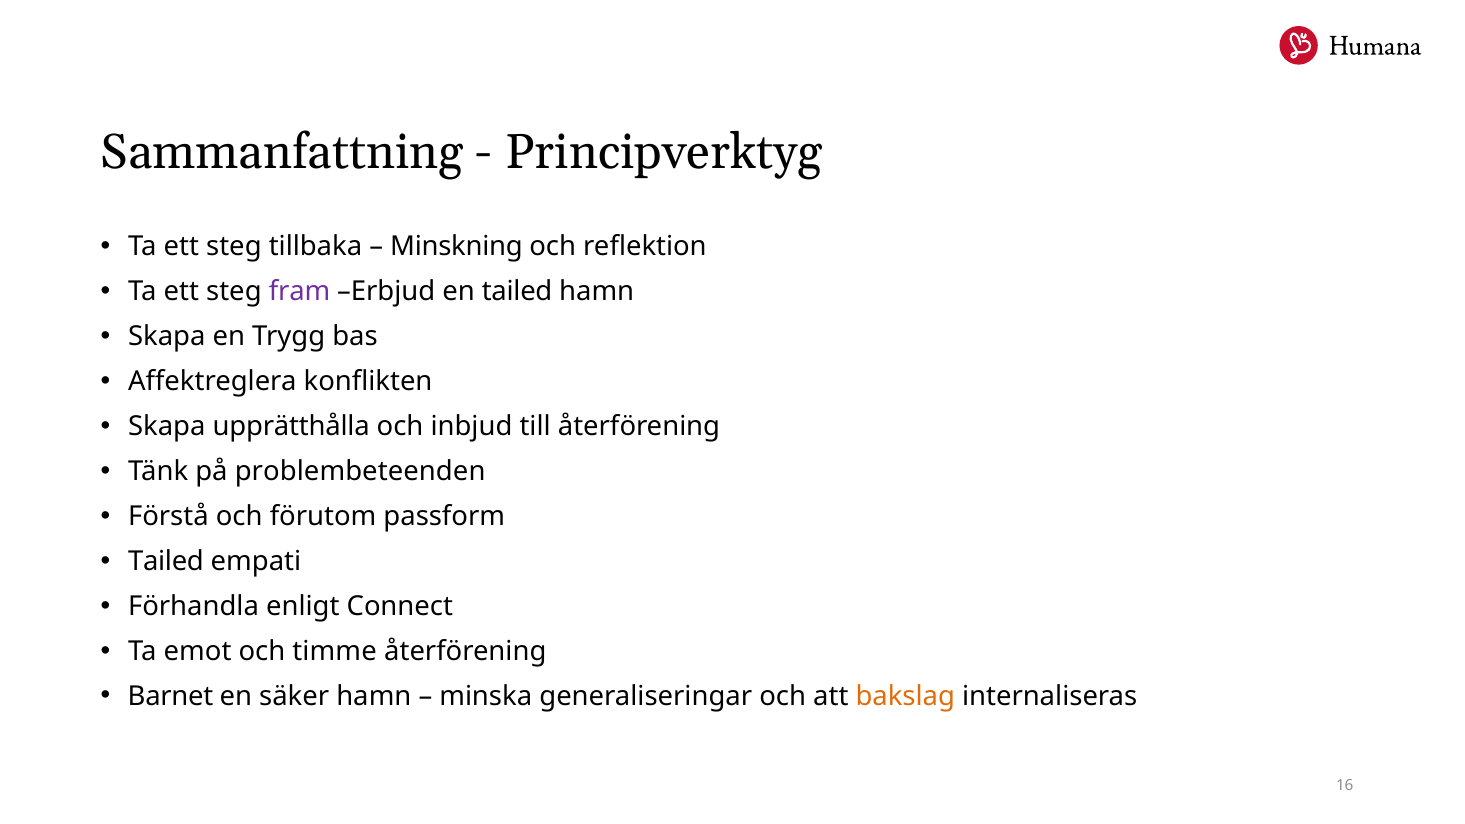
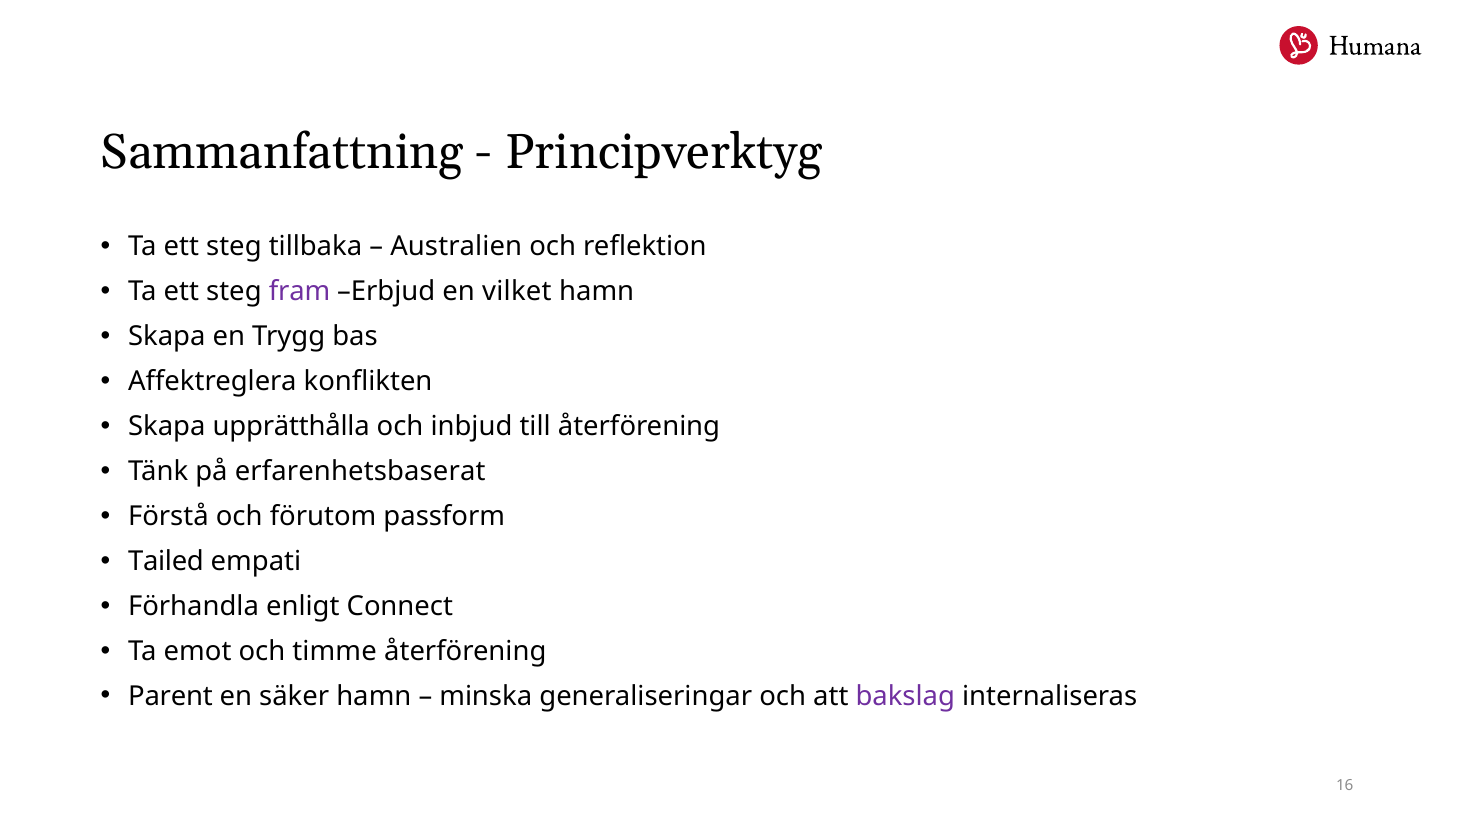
Minskning: Minskning -> Australien (456, 247)
en tailed: tailed -> vilket (517, 291)
problembeteenden: problembeteenden -> erfarenhetsbaserat (360, 471)
Barnet: Barnet -> Parent (170, 696)
bakslag colour: orange -> purple (905, 696)
